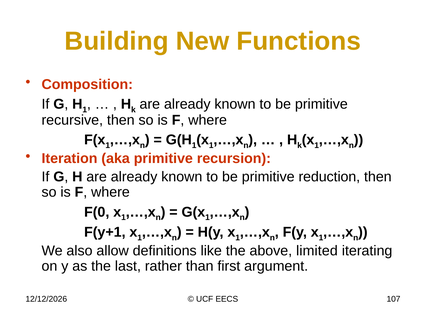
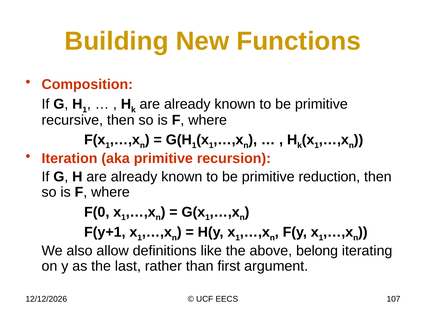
limited: limited -> belong (317, 251)
